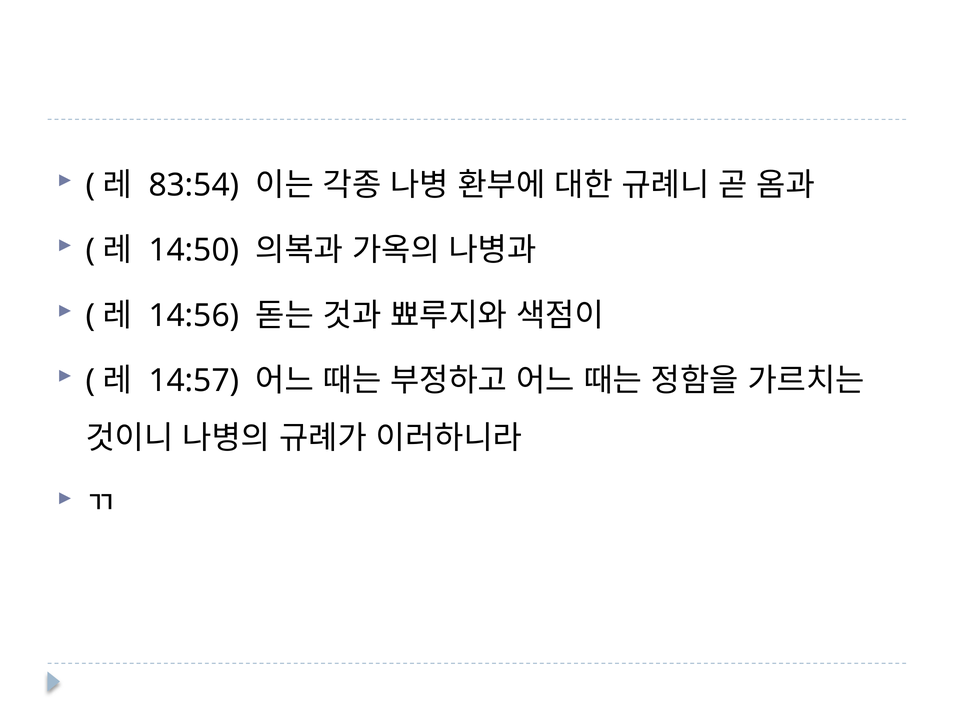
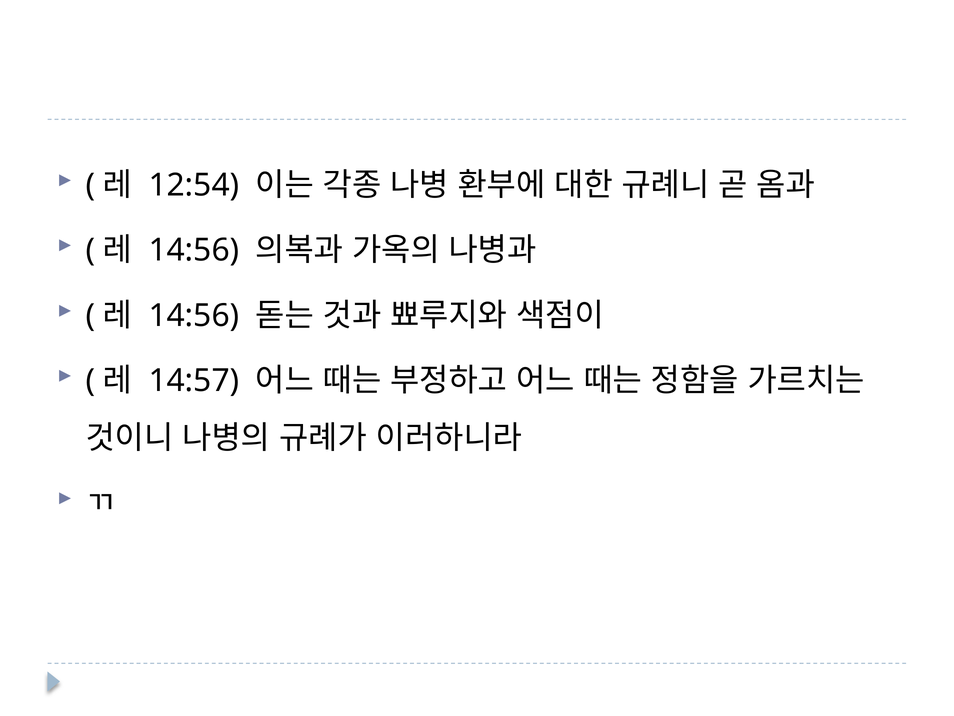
83:54: 83:54 -> 12:54 (194, 185)
14:50: 14:50 -> 14:56 (194, 250)
